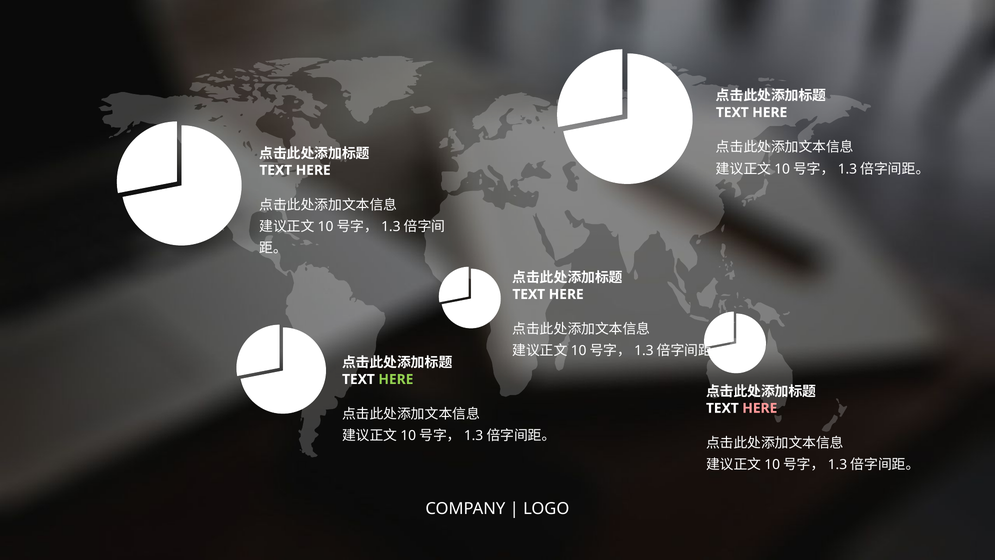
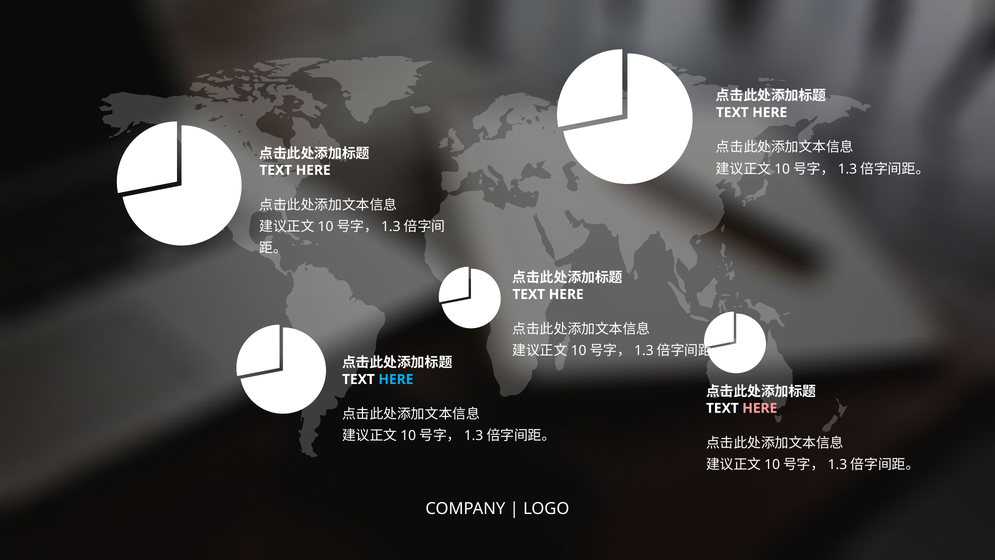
HERE colour: light green -> light blue (396, 379)
